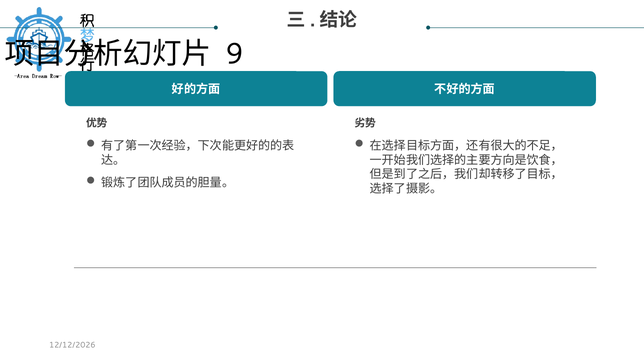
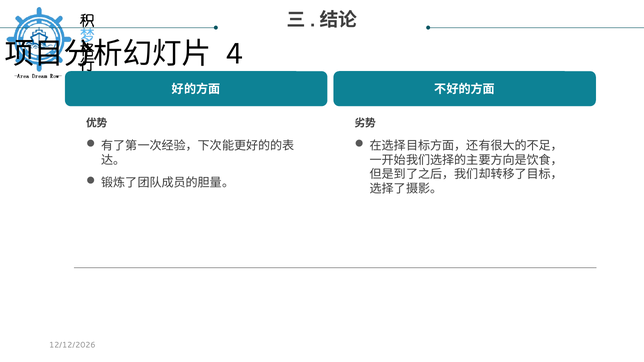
9: 9 -> 4 (235, 54)
